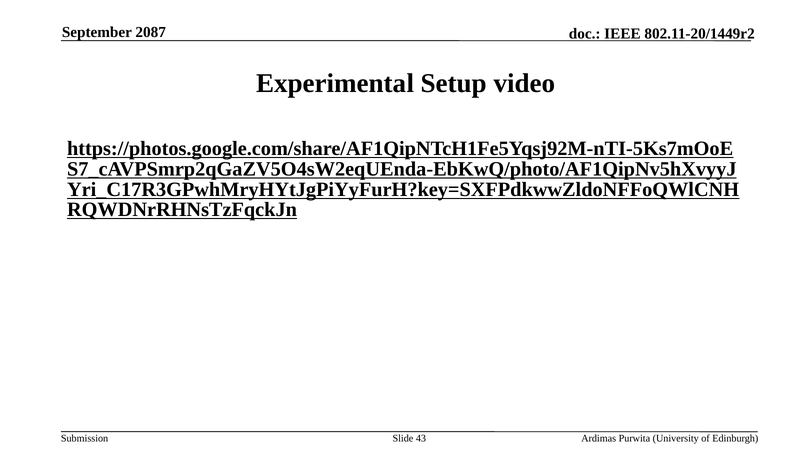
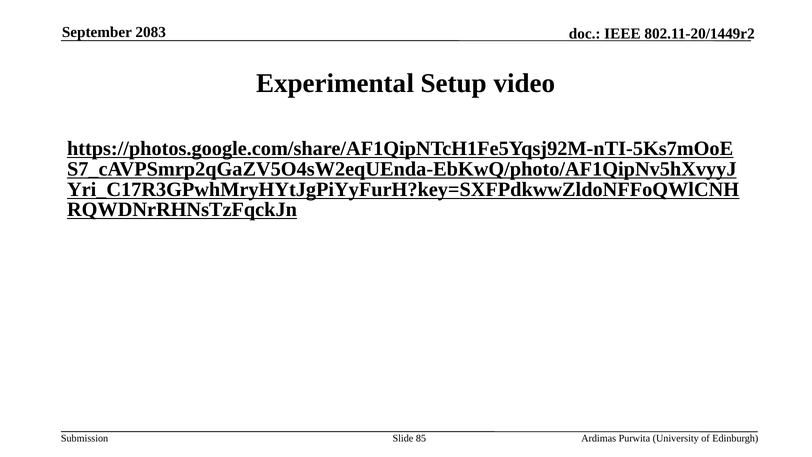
2087: 2087 -> 2083 (151, 32)
43: 43 -> 85 (421, 438)
